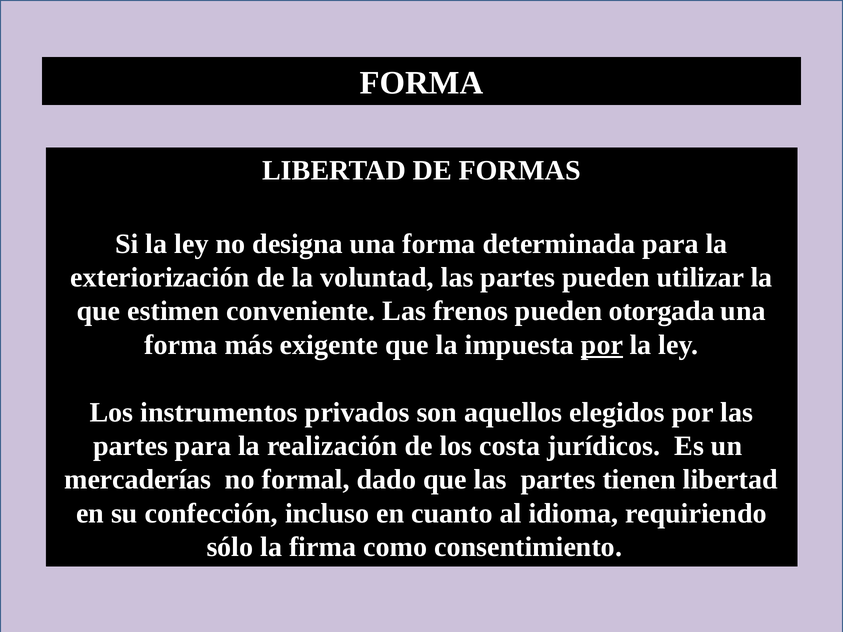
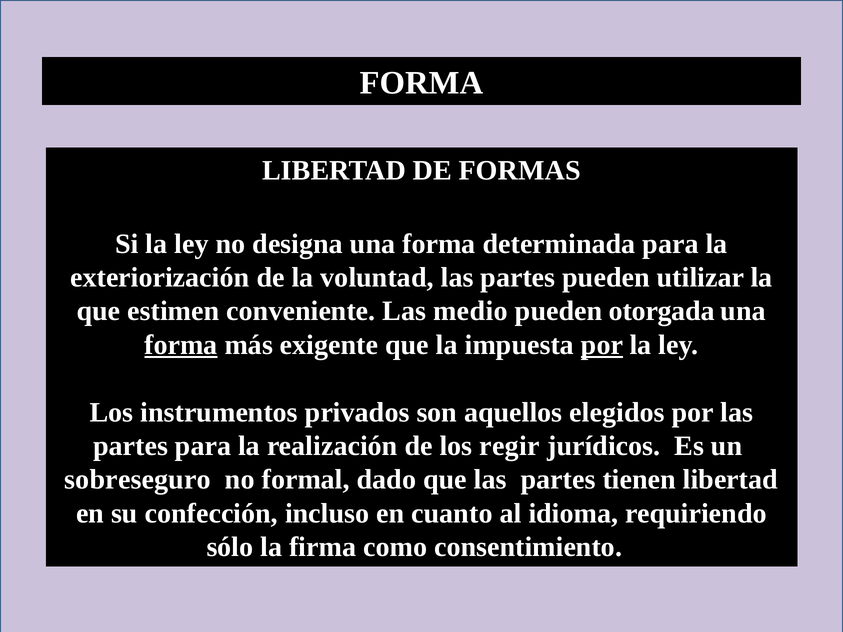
frenos: frenos -> medio (470, 311)
forma underline: none -> present (181, 345)
costa: costa -> regir (510, 446)
mercaderías: mercaderías -> sobreseguro (138, 480)
